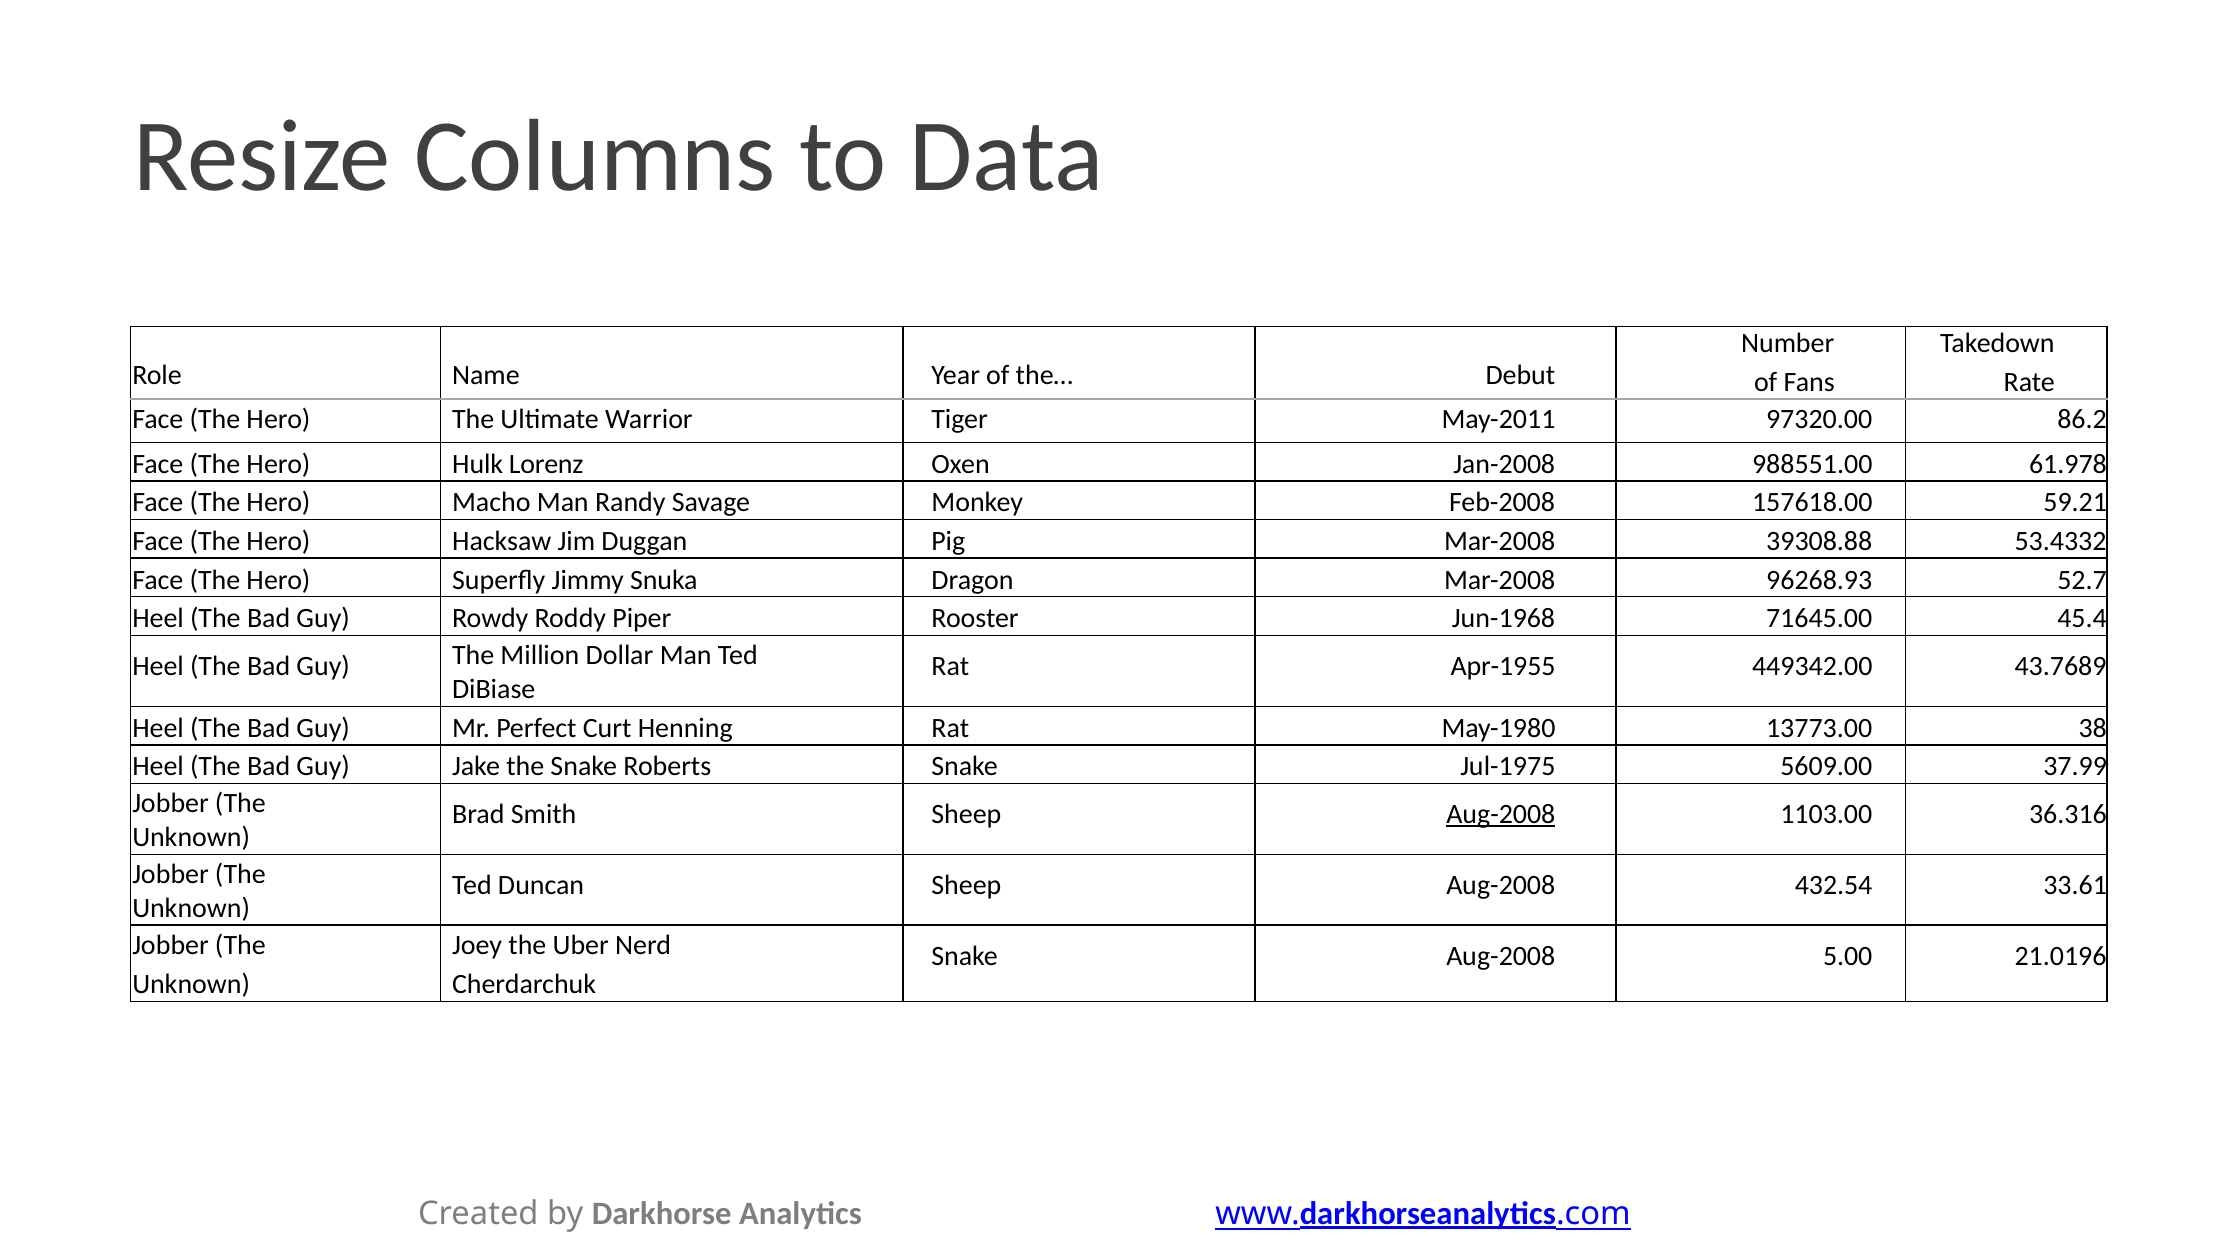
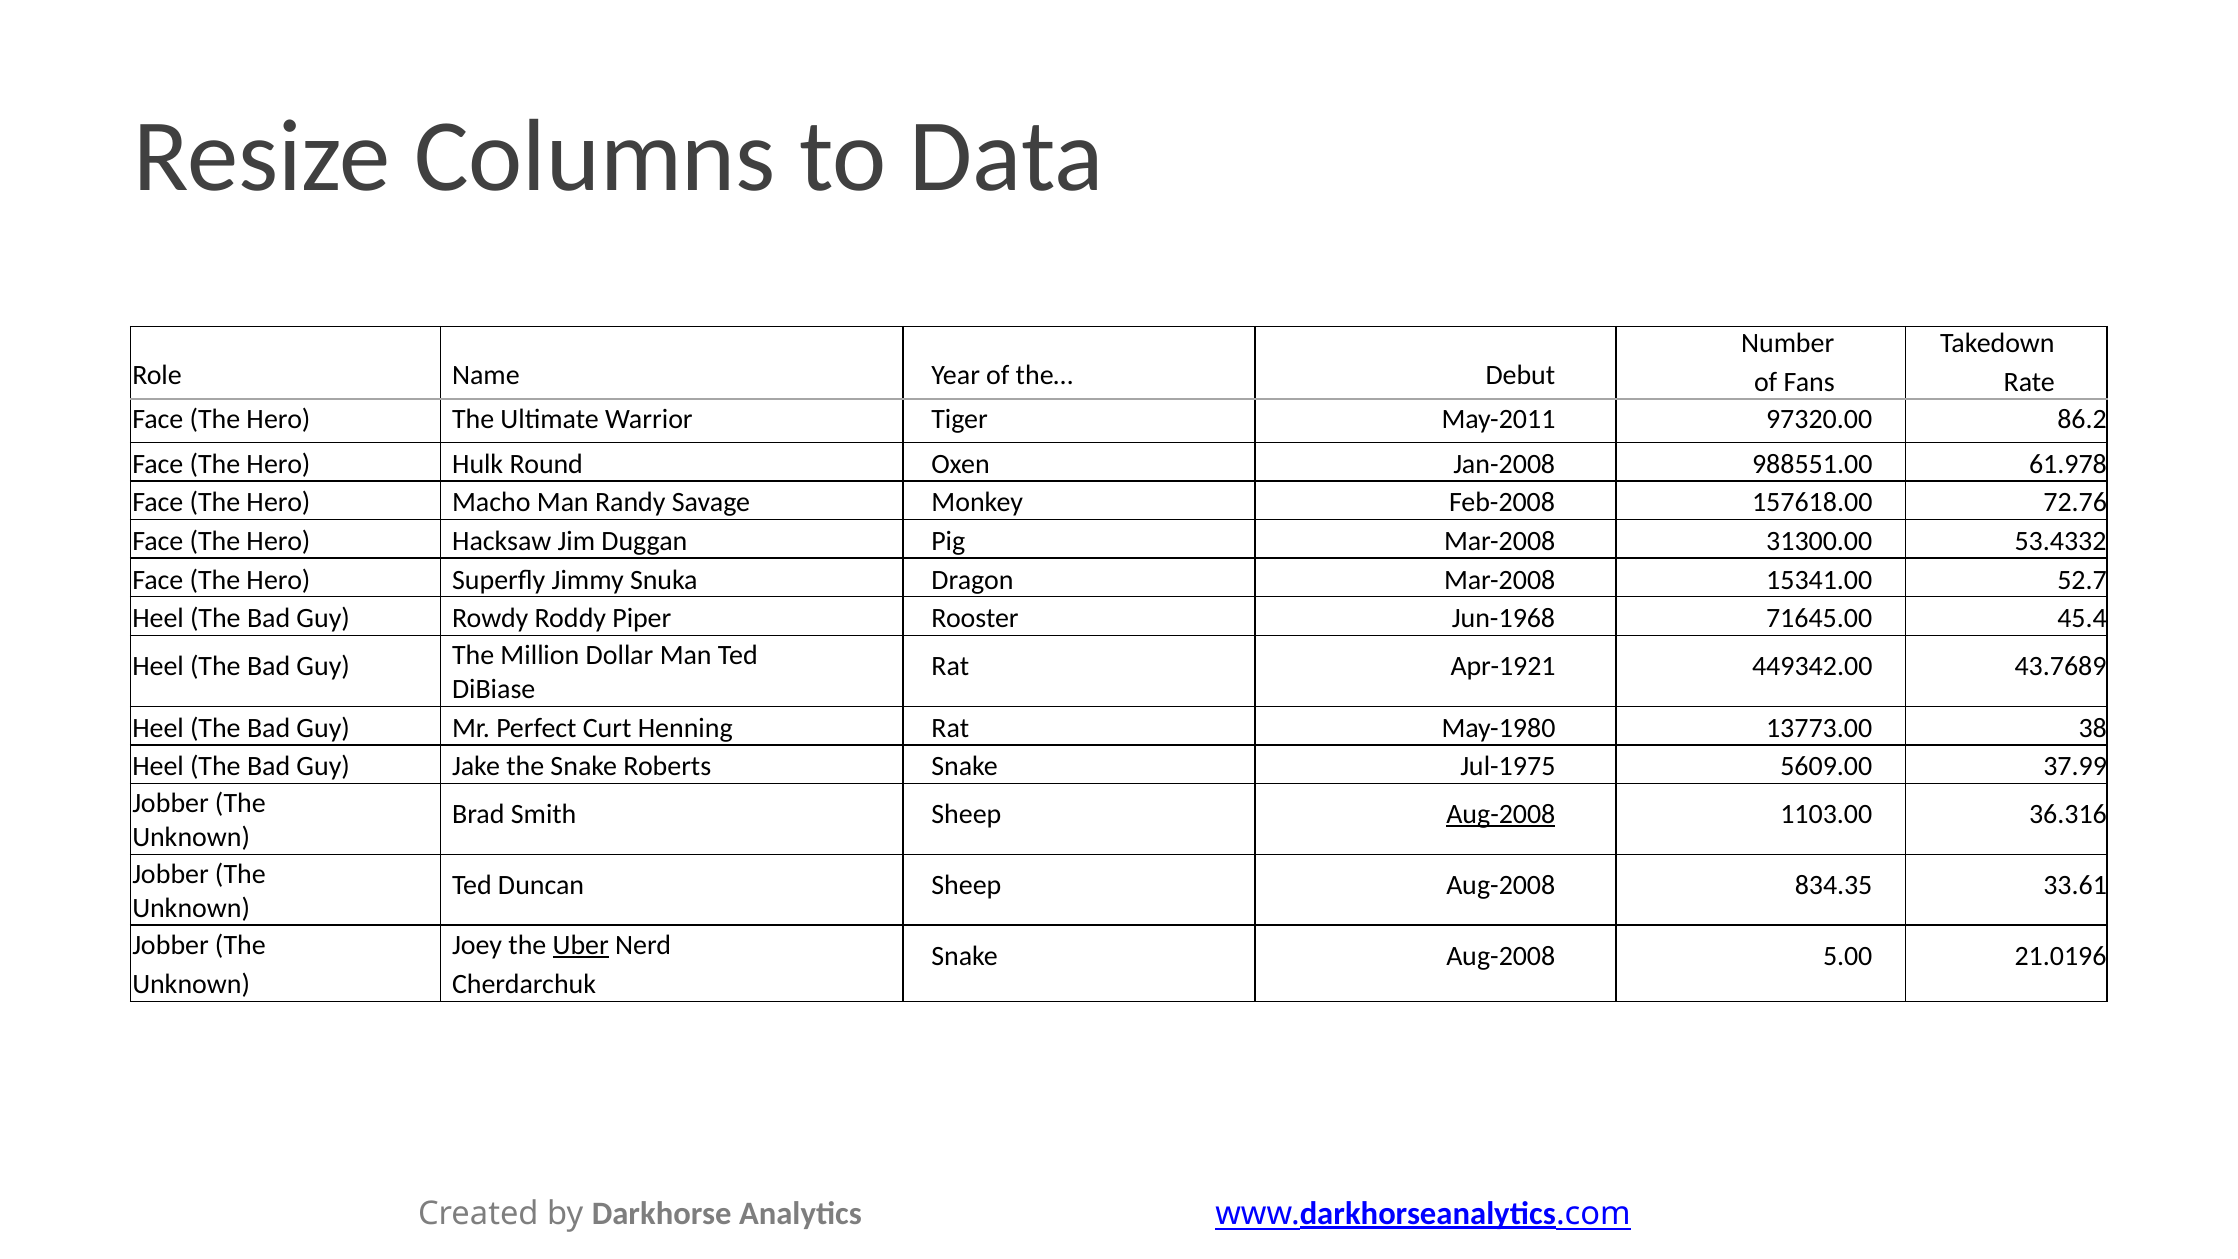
Lorenz: Lorenz -> Round (546, 464)
59.21: 59.21 -> 72.76 (2075, 503)
39308.88: 39308.88 -> 31300.00 (1819, 541)
96268.93: 96268.93 -> 15341.00 (1819, 580)
Apr-1955: Apr-1955 -> Apr-1921 (1503, 666)
432.54: 432.54 -> 834.35 (1834, 885)
Uber underline: none -> present (581, 945)
